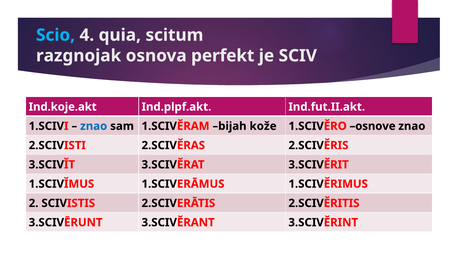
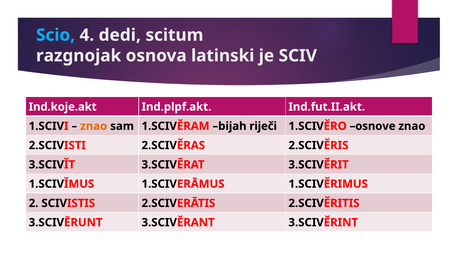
quia: quia -> dedi (120, 35)
perfekt: perfekt -> latinski (223, 56)
znao colour: blue -> orange (94, 126)
kože: kože -> riječi (263, 126)
